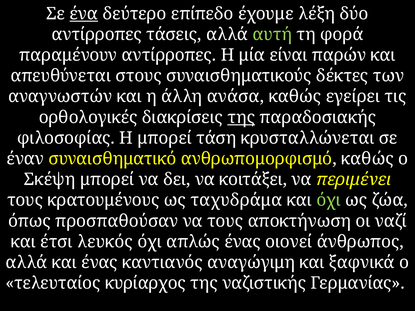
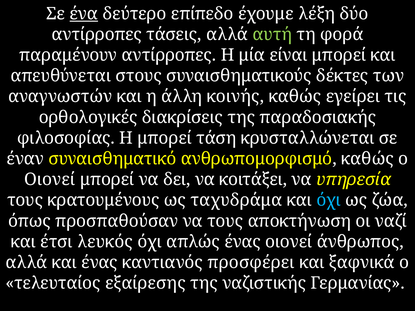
είναι παρών: παρών -> μπορεί (339, 55)
ανάσα: ανάσα -> κοινής (235, 97)
της underline: present -> none (241, 117)
Σκέψη: Σκέψη -> Οιονεί (50, 180)
περιμένει: περιμένει -> υπηρεσία (354, 180)
όχι colour: light green -> light blue (329, 200)
αναγώγιμη: αναγώγιμη -> προσφέρει (251, 263)
κυρίαρχος: κυρίαρχος -> εξαίρεσης (145, 283)
